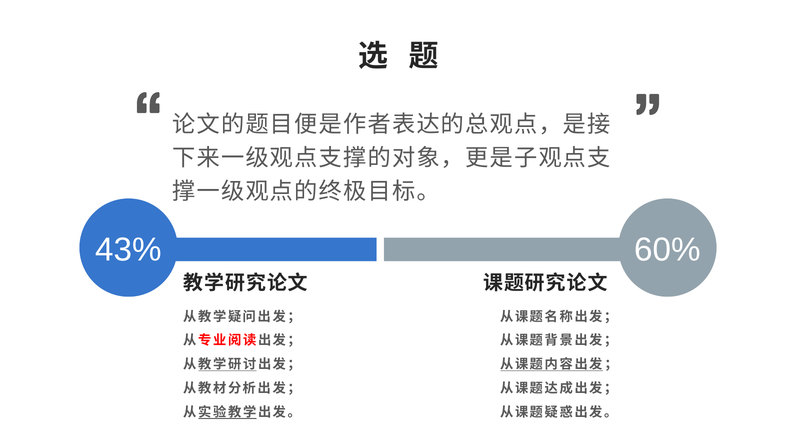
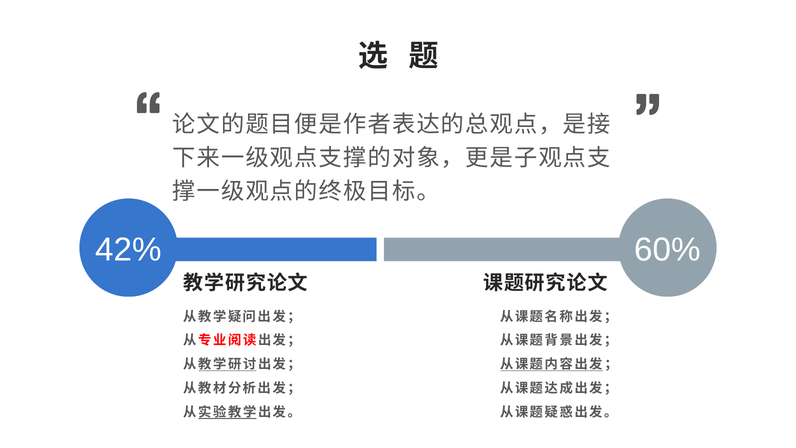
43%: 43% -> 42% (129, 250)
